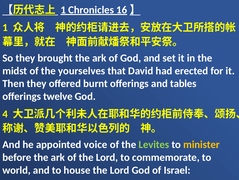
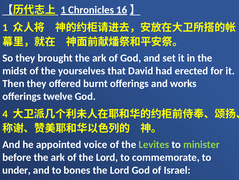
tables: tables -> works (183, 83)
minister colour: yellow -> light green (201, 144)
world: world -> under (17, 169)
house: house -> bones (77, 169)
